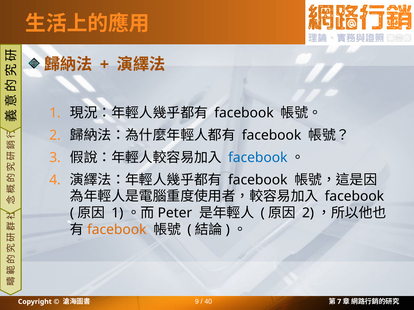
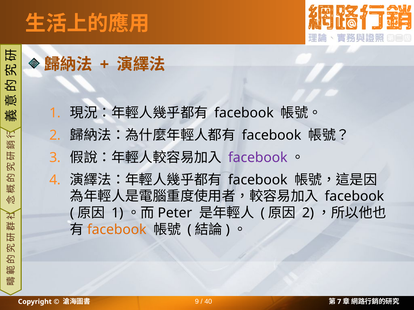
facebook colour: blue -> purple (258, 158)
